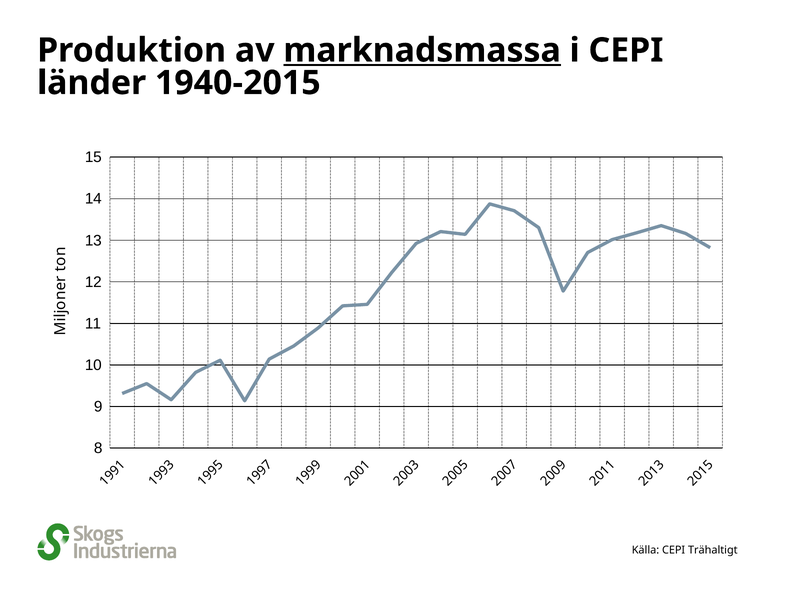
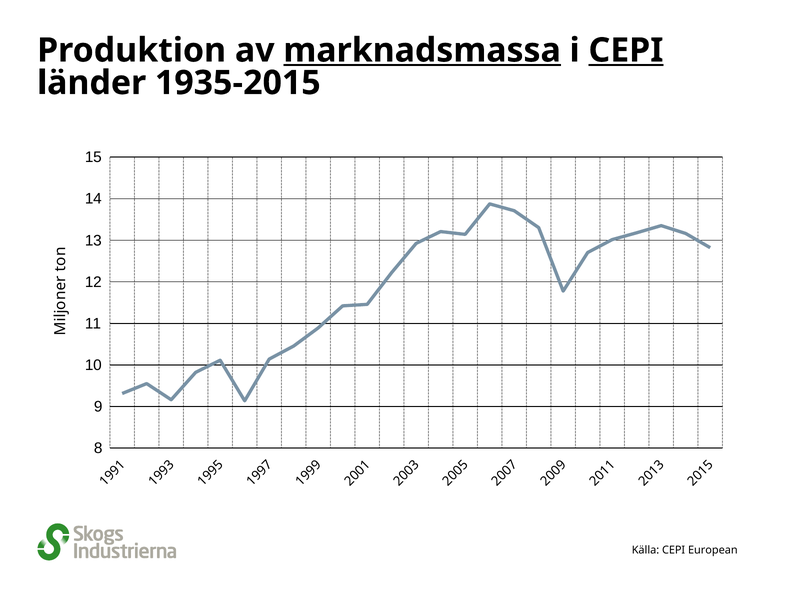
CEPI underline: none -> present (626, 50)
1940-2015: 1940-2015 -> 1935-2015 (238, 83)
Trähaltigt: Trähaltigt -> European (713, 551)
